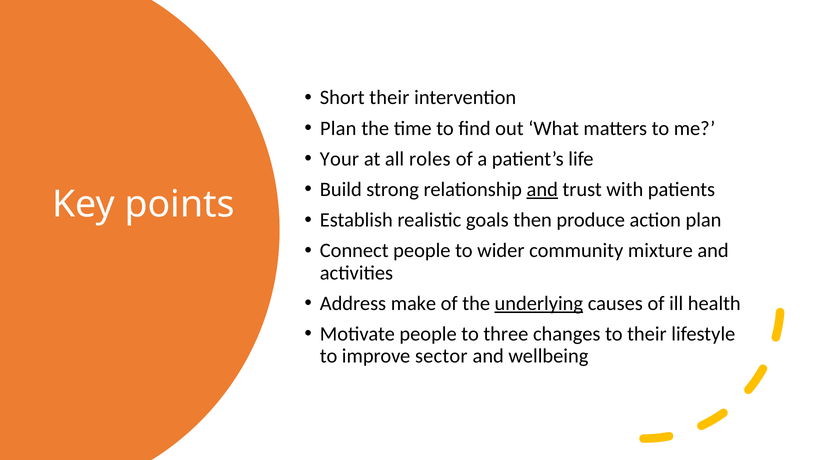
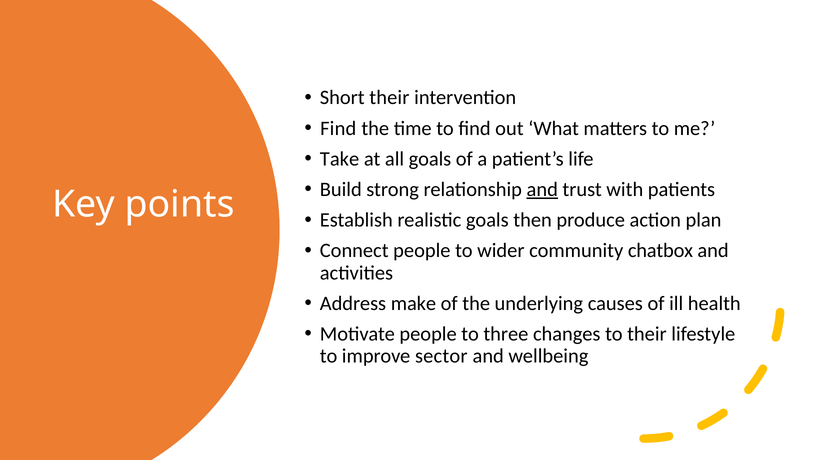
Plan: Plan -> Find (338, 128)
Your: Your -> Take (340, 159)
all roles: roles -> goals (430, 159)
mixture: mixture -> chatbox (660, 251)
underlying underline: present -> none (539, 303)
